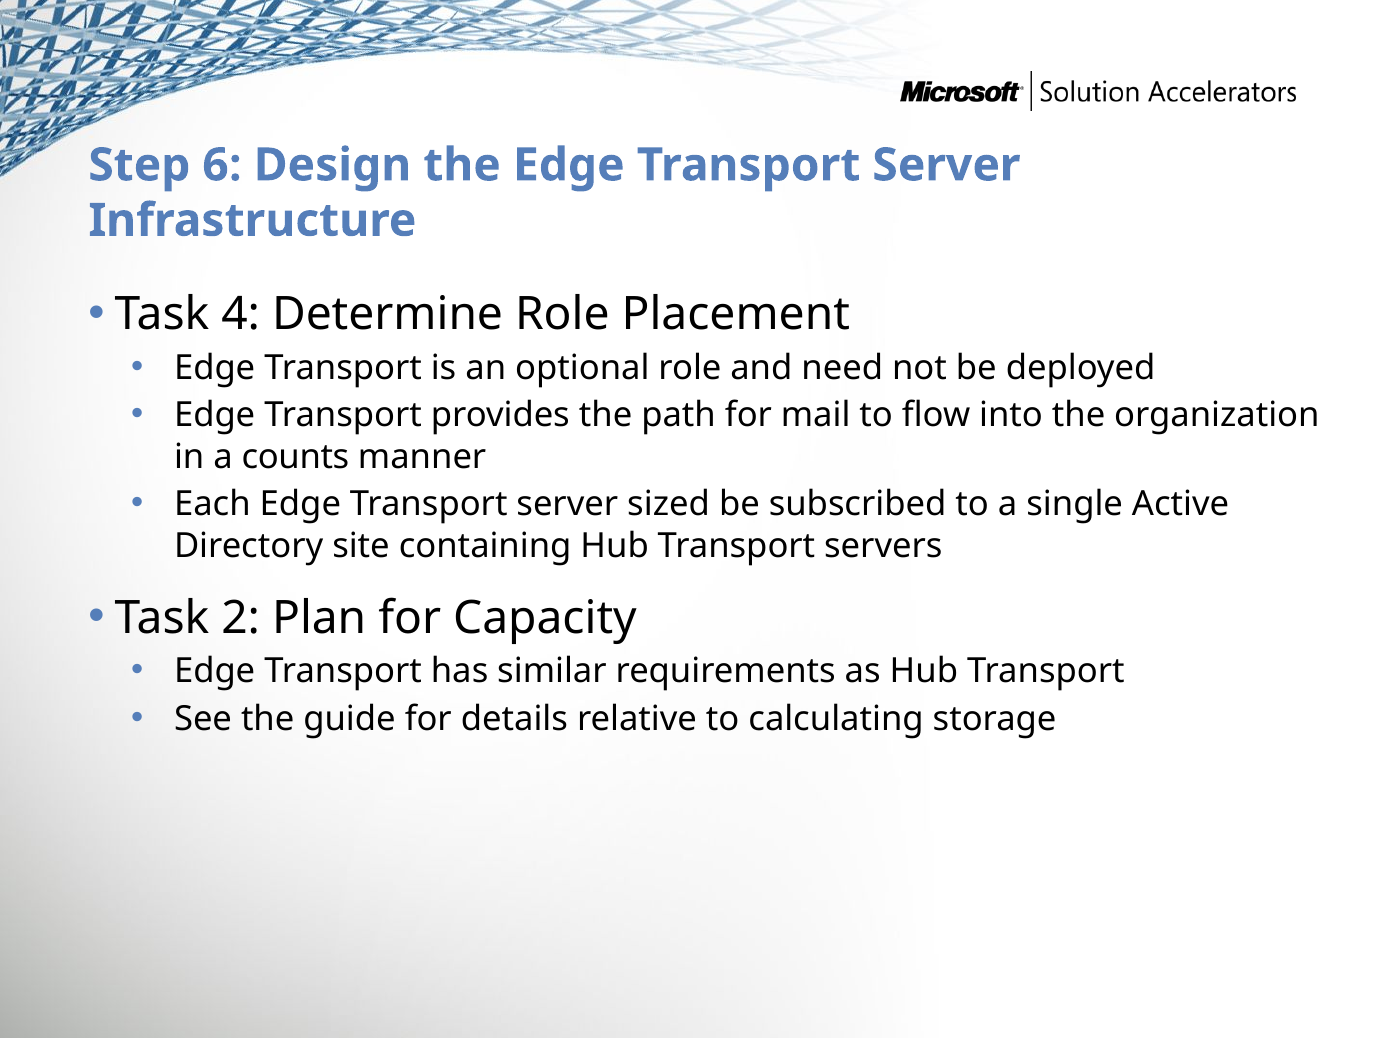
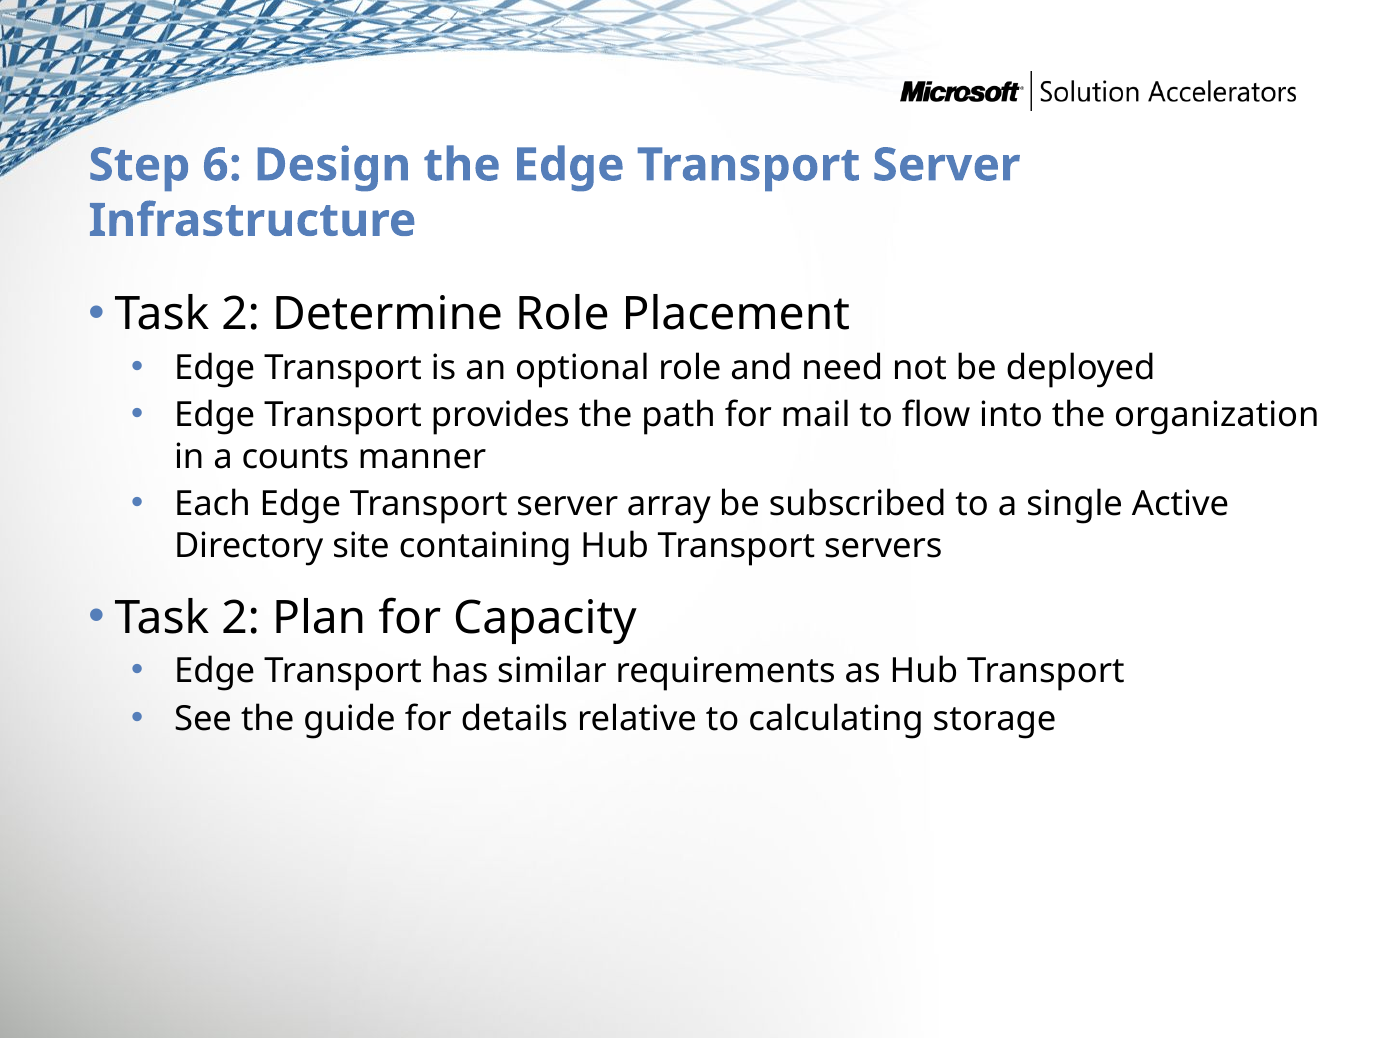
4: 4 -> 2 (241, 315)
sized: sized -> array (669, 505)
